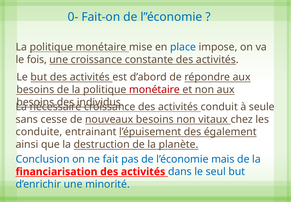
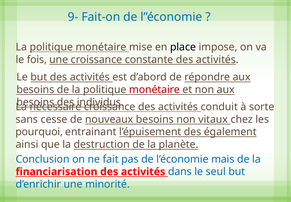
0-: 0- -> 9- (73, 17)
place colour: blue -> black (183, 47)
seule: seule -> sorte (262, 106)
conduite: conduite -> pourquoi (39, 132)
